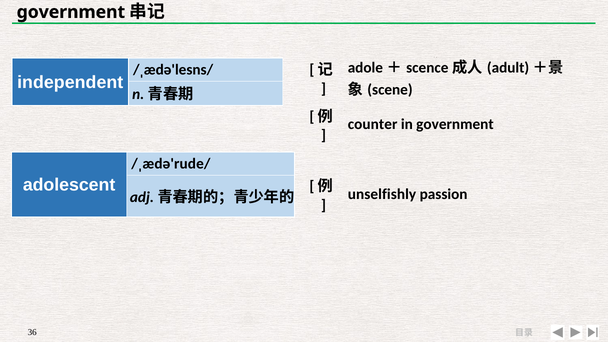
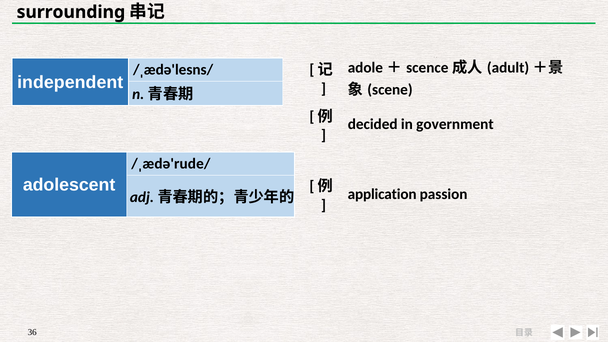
government: government -> surrounding (71, 12)
counter: counter -> decided (373, 124)
unselfishly: unselfishly -> application (382, 194)
